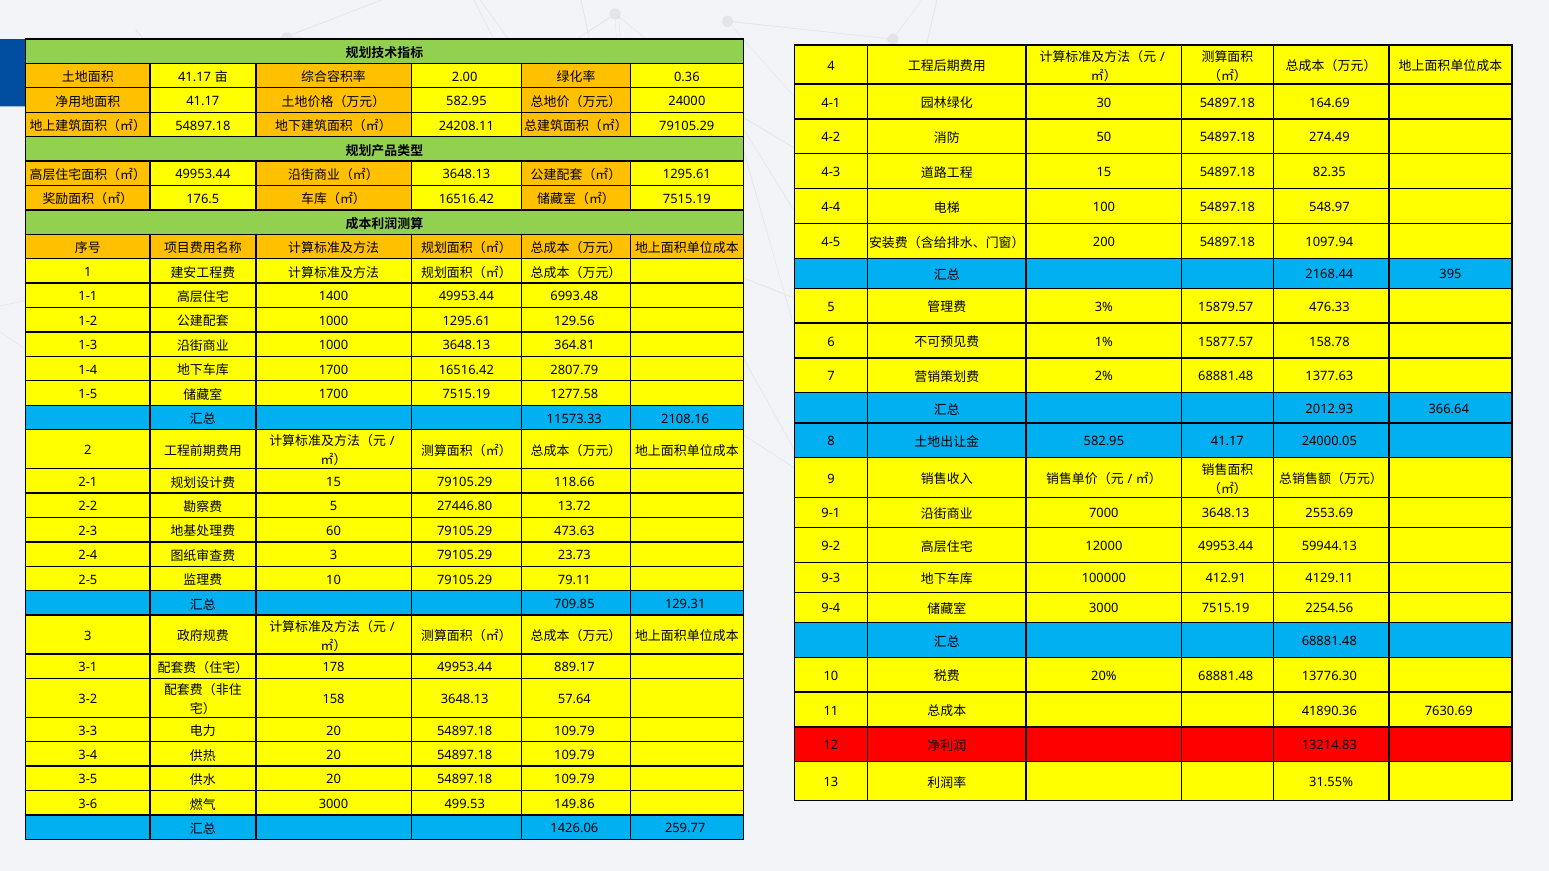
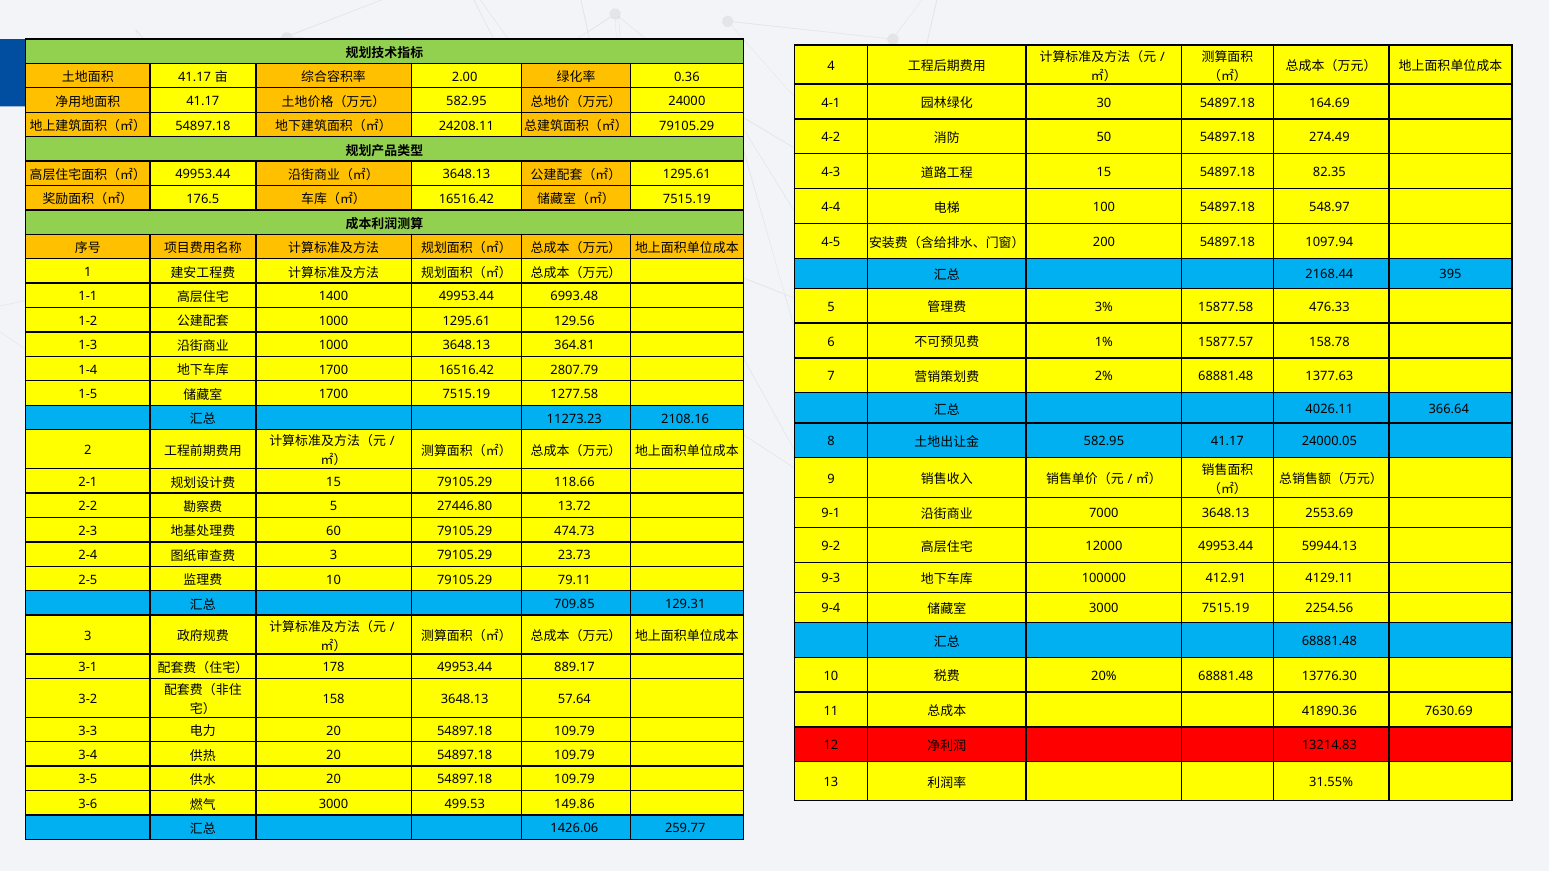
15879.57: 15879.57 -> 15877.58 (1226, 307)
2012.93: 2012.93 -> 4026.11 (1329, 409)
11573.33: 11573.33 -> 11273.23 (574, 419)
473.63: 473.63 -> 474.73 (574, 531)
